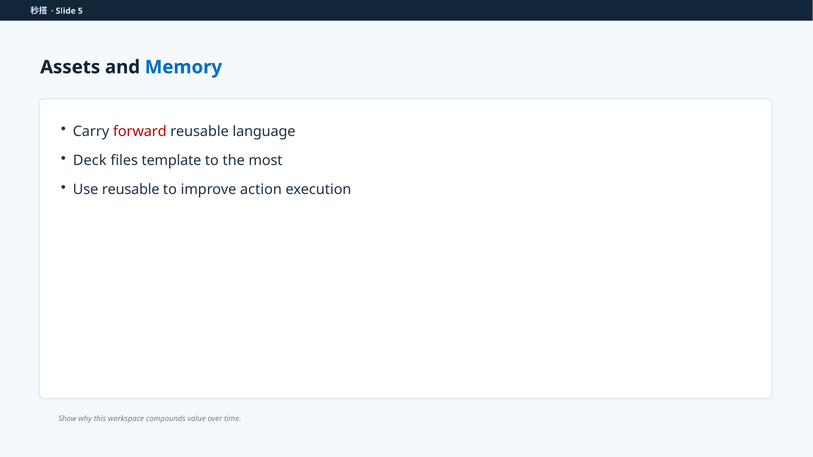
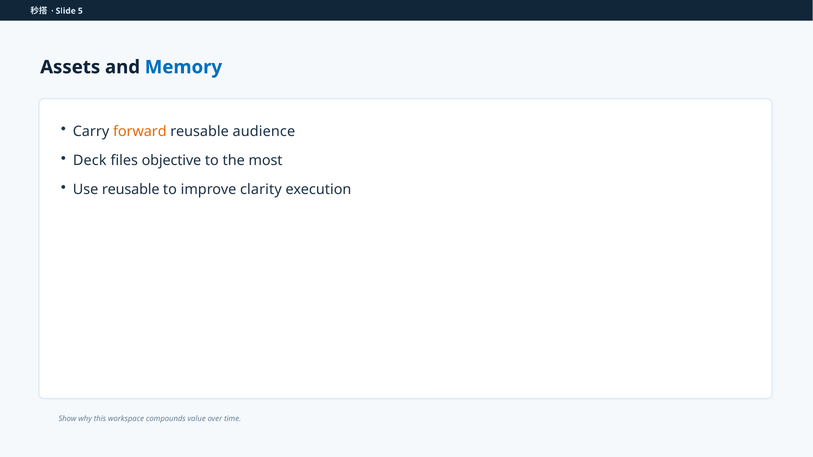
forward colour: red -> orange (140, 132)
language: language -> audience (264, 132)
template: template -> objective (171, 161)
action: action -> clarity (261, 190)
